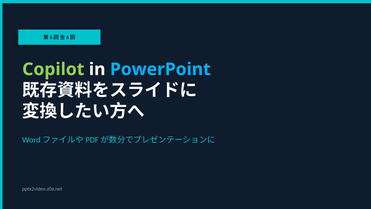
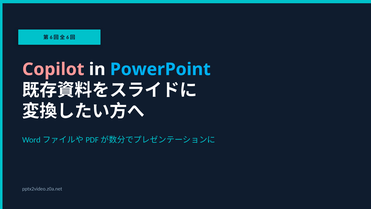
Copilot colour: light green -> pink (53, 69)
